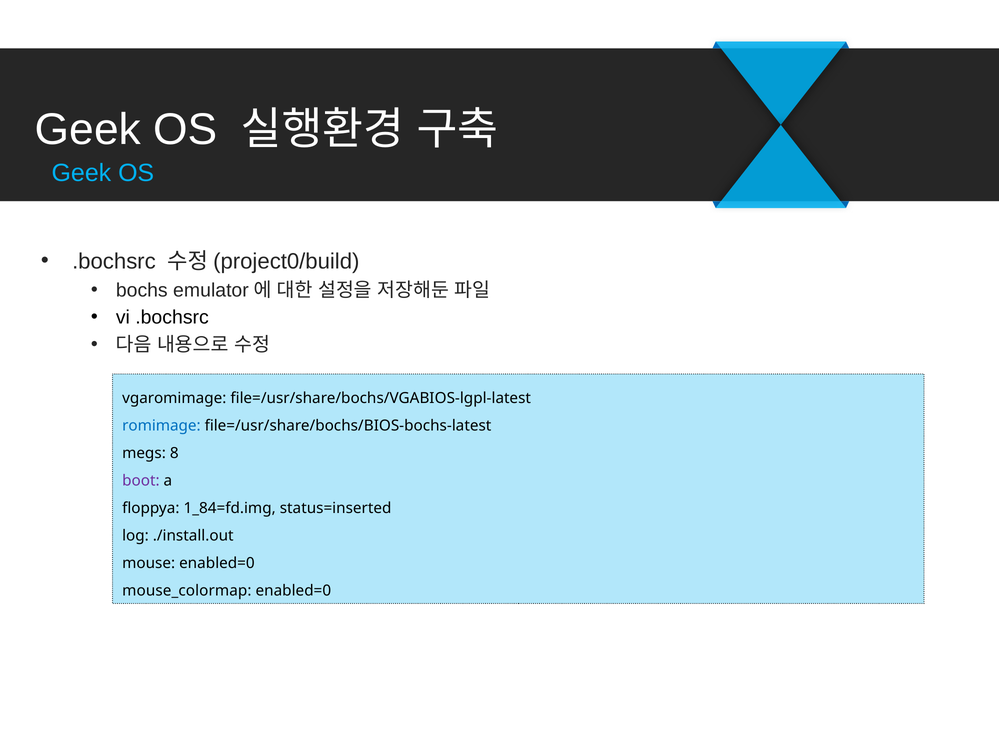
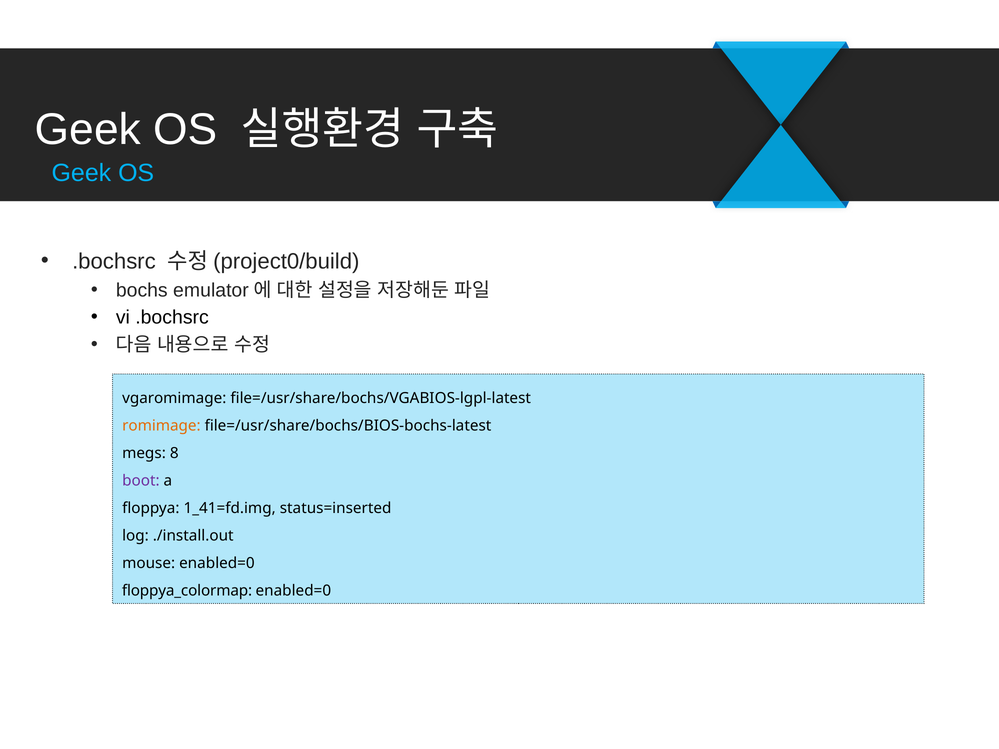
romimage colour: blue -> orange (161, 426)
1_84=fd.img: 1_84=fd.img -> 1_41=fd.img (230, 508)
mouse_colormap: mouse_colormap -> floppya_colormap (187, 591)
